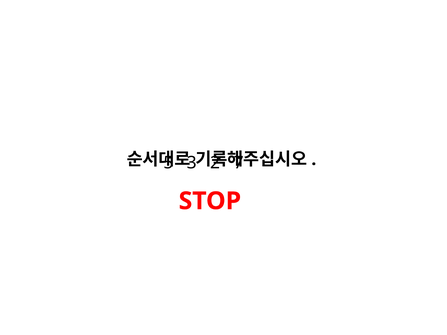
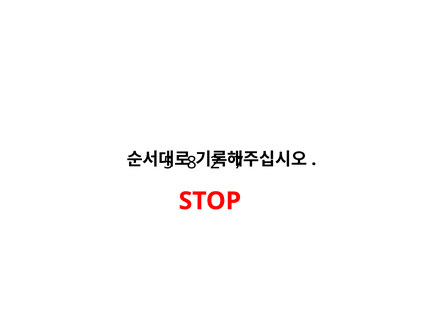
3: 3 -> 8 (192, 163)
